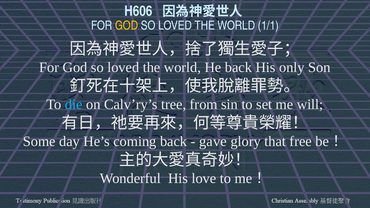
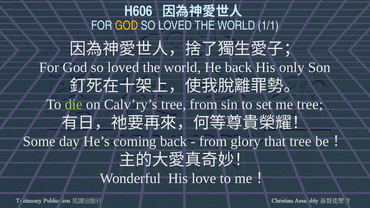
die colour: light blue -> light green (74, 104)
me will: will -> tree (310, 104)
gave: gave -> from (213, 141)
that free: free -> tree (301, 141)
